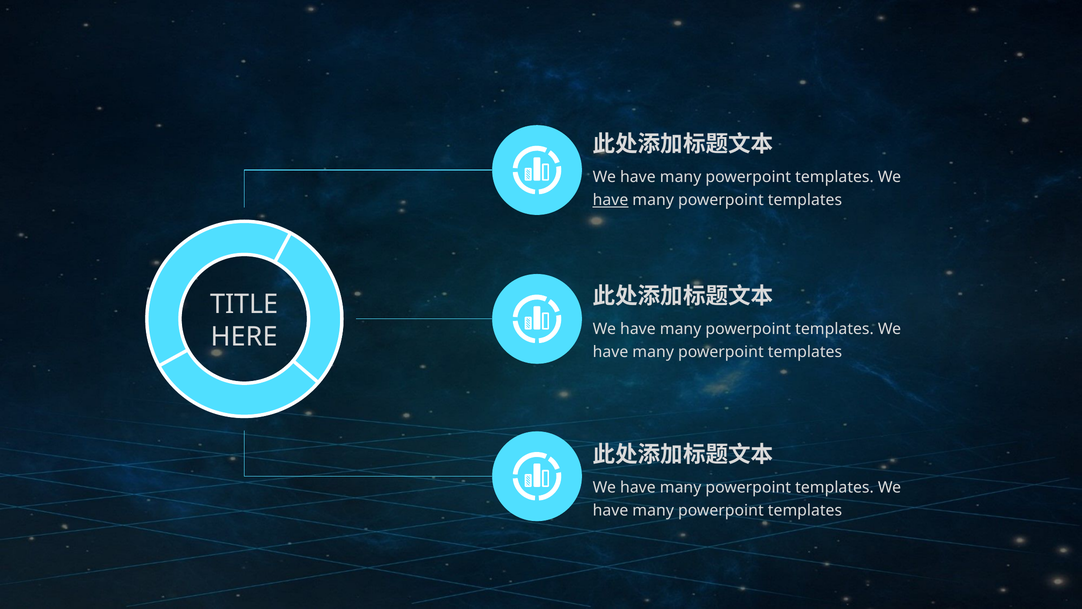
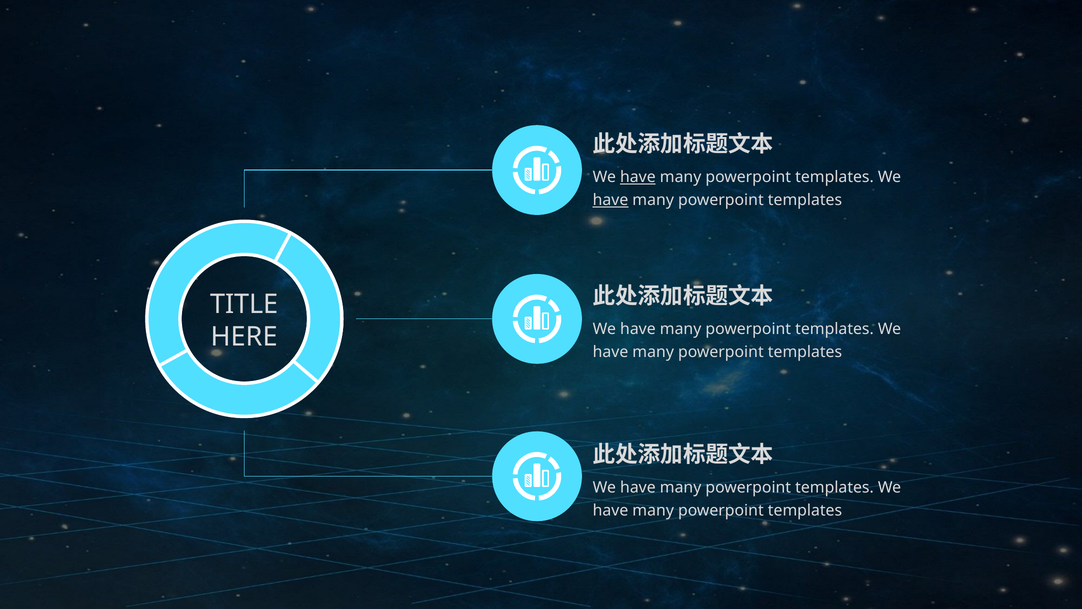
have underline: none -> present (638, 177)
